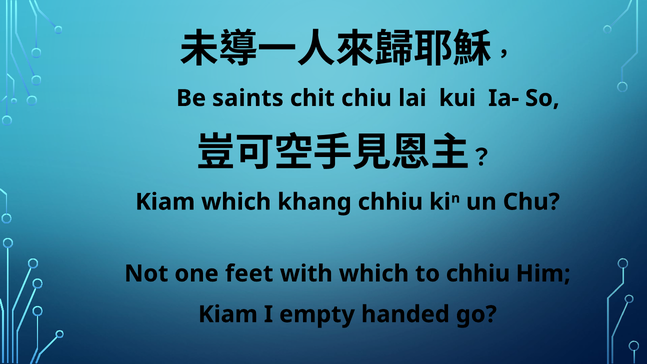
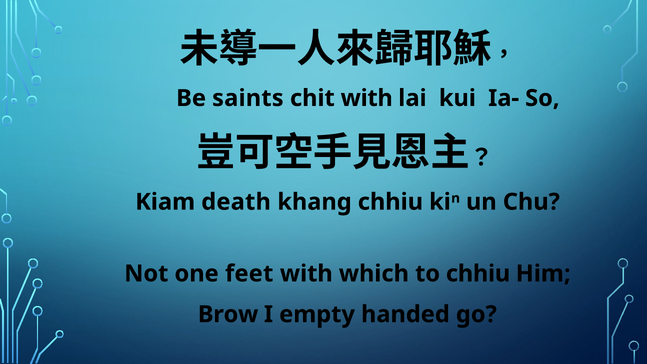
chit chiu: chiu -> with (367, 98)
Kiam which: which -> death (236, 202)
Kiam: Kiam -> Brow (228, 314)
